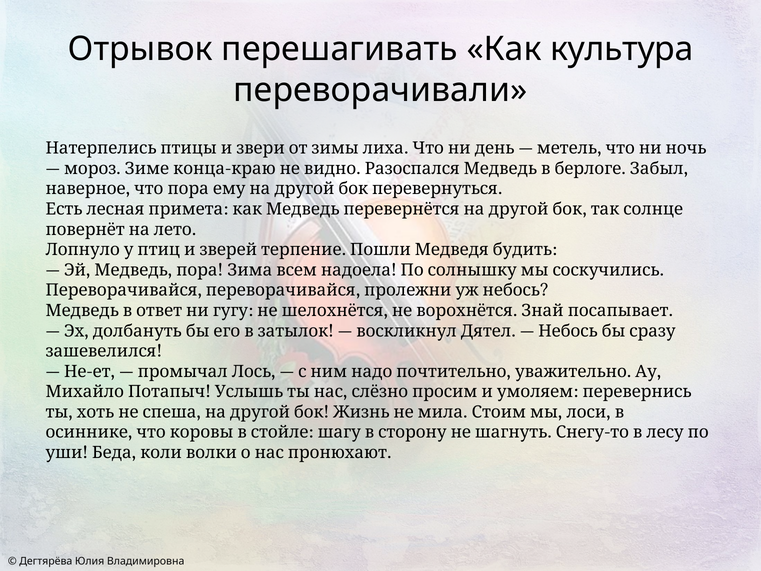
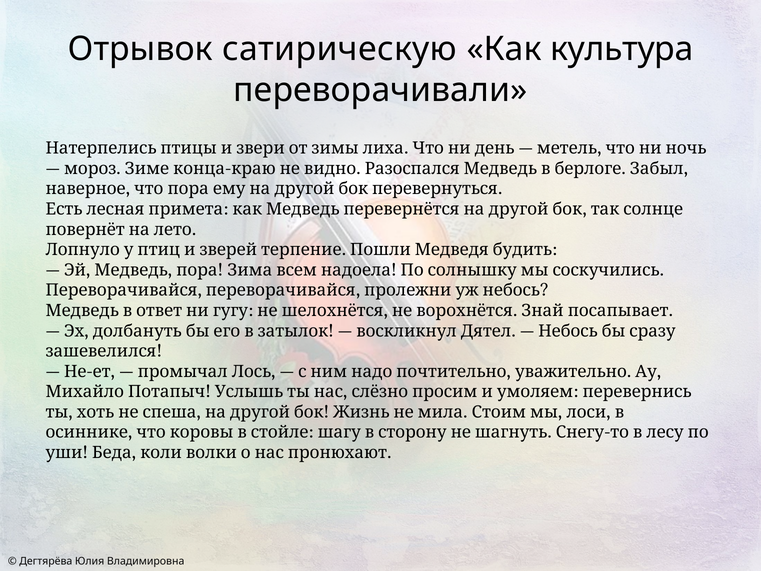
перешагивать: перешагивать -> сатирическую (340, 49)
